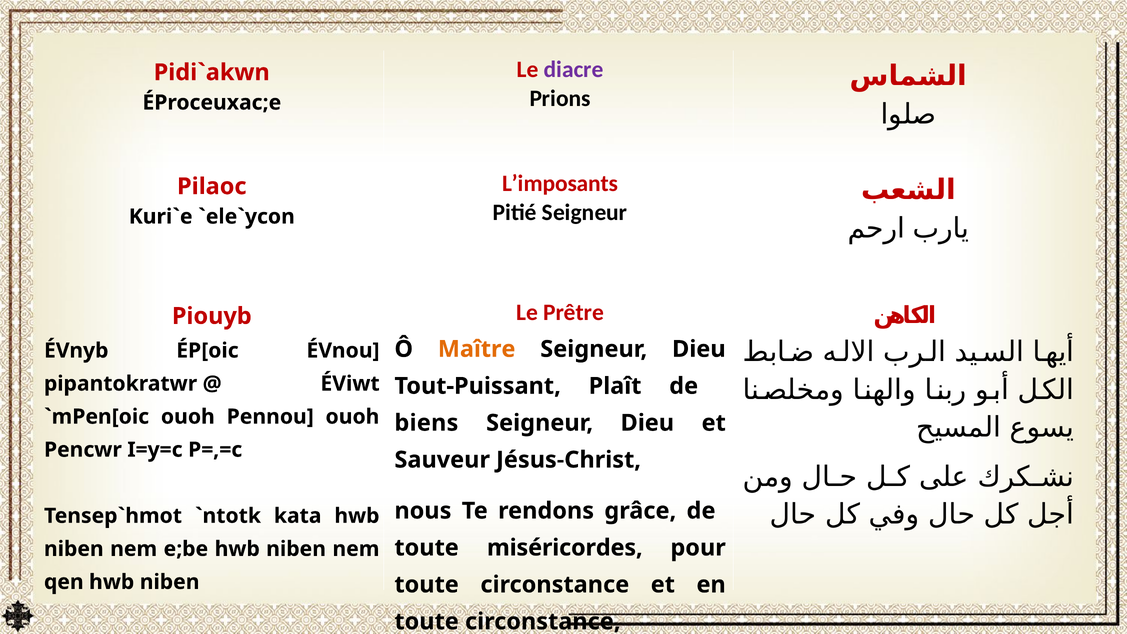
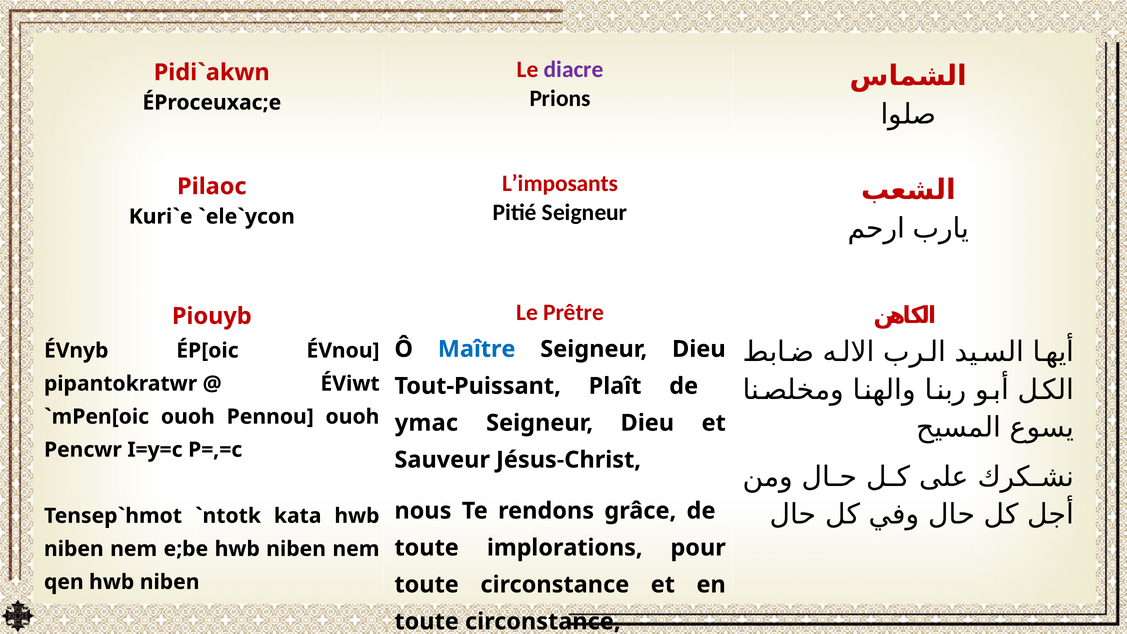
Maître colour: orange -> blue (477, 349)
biens: biens -> ymac (426, 423)
miséricordes: miséricordes -> implorations (565, 548)
